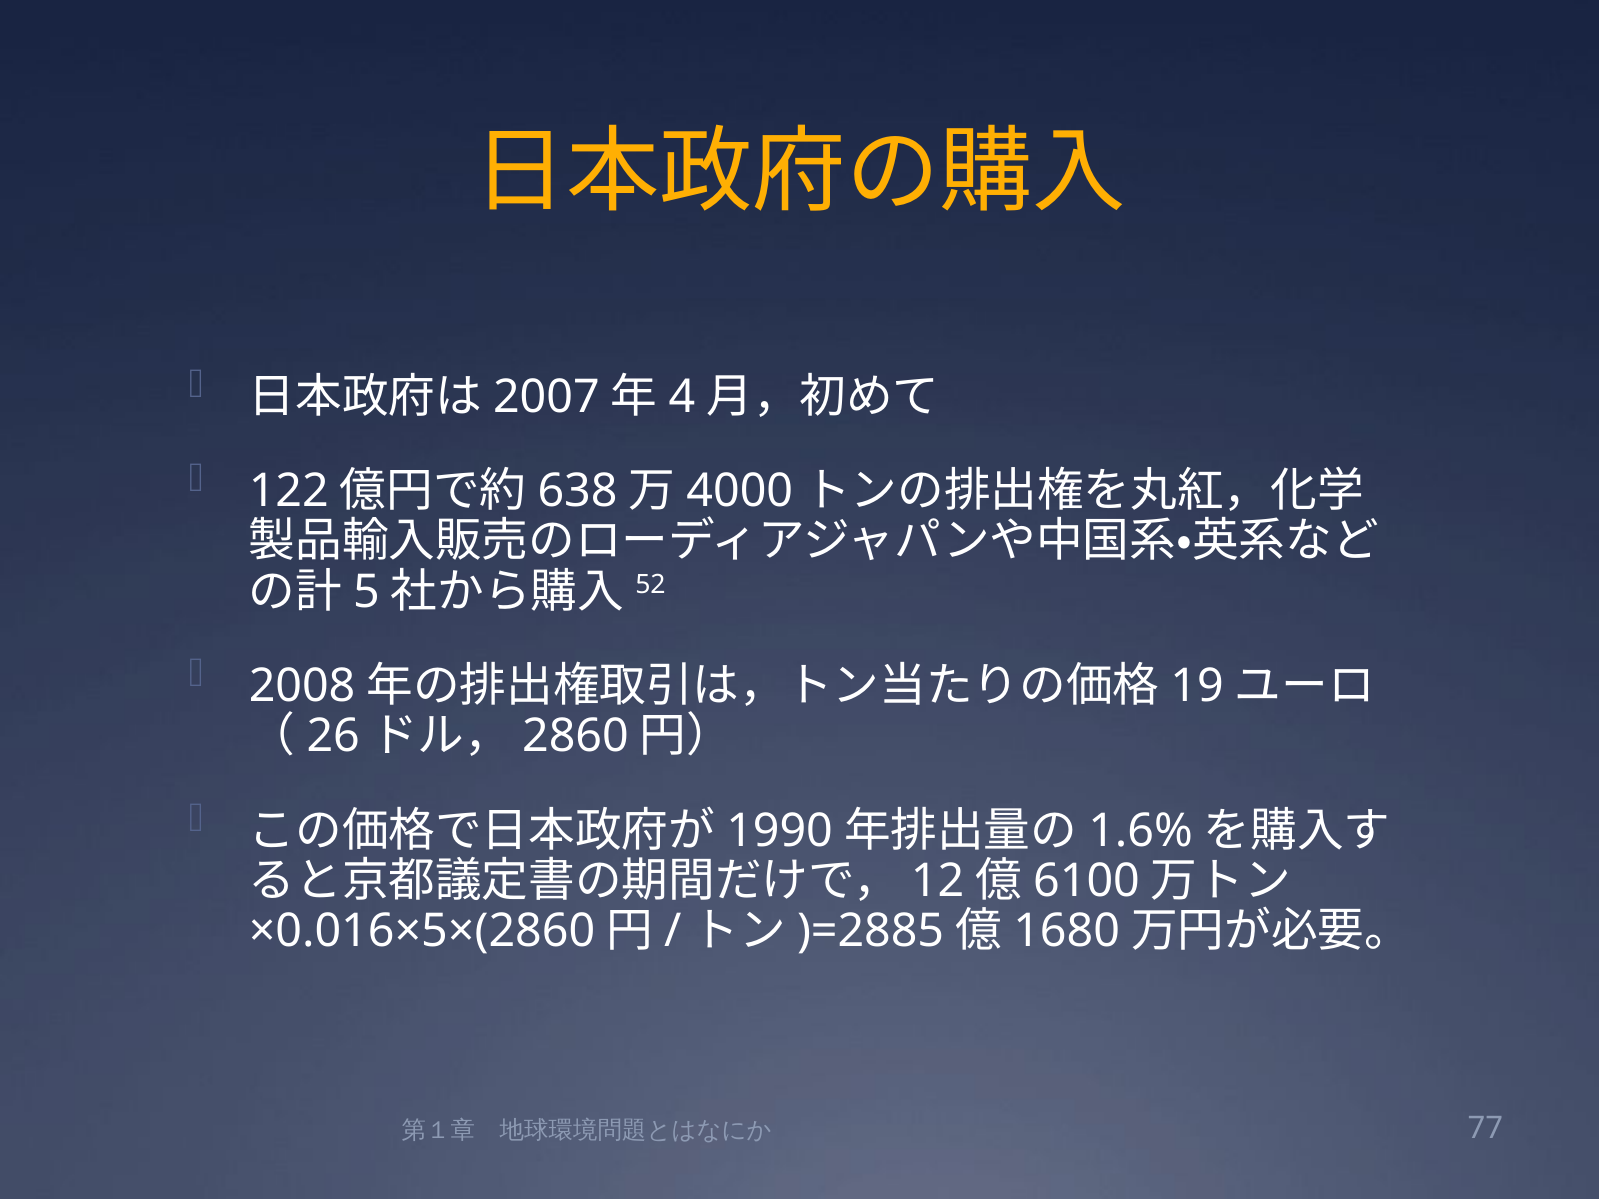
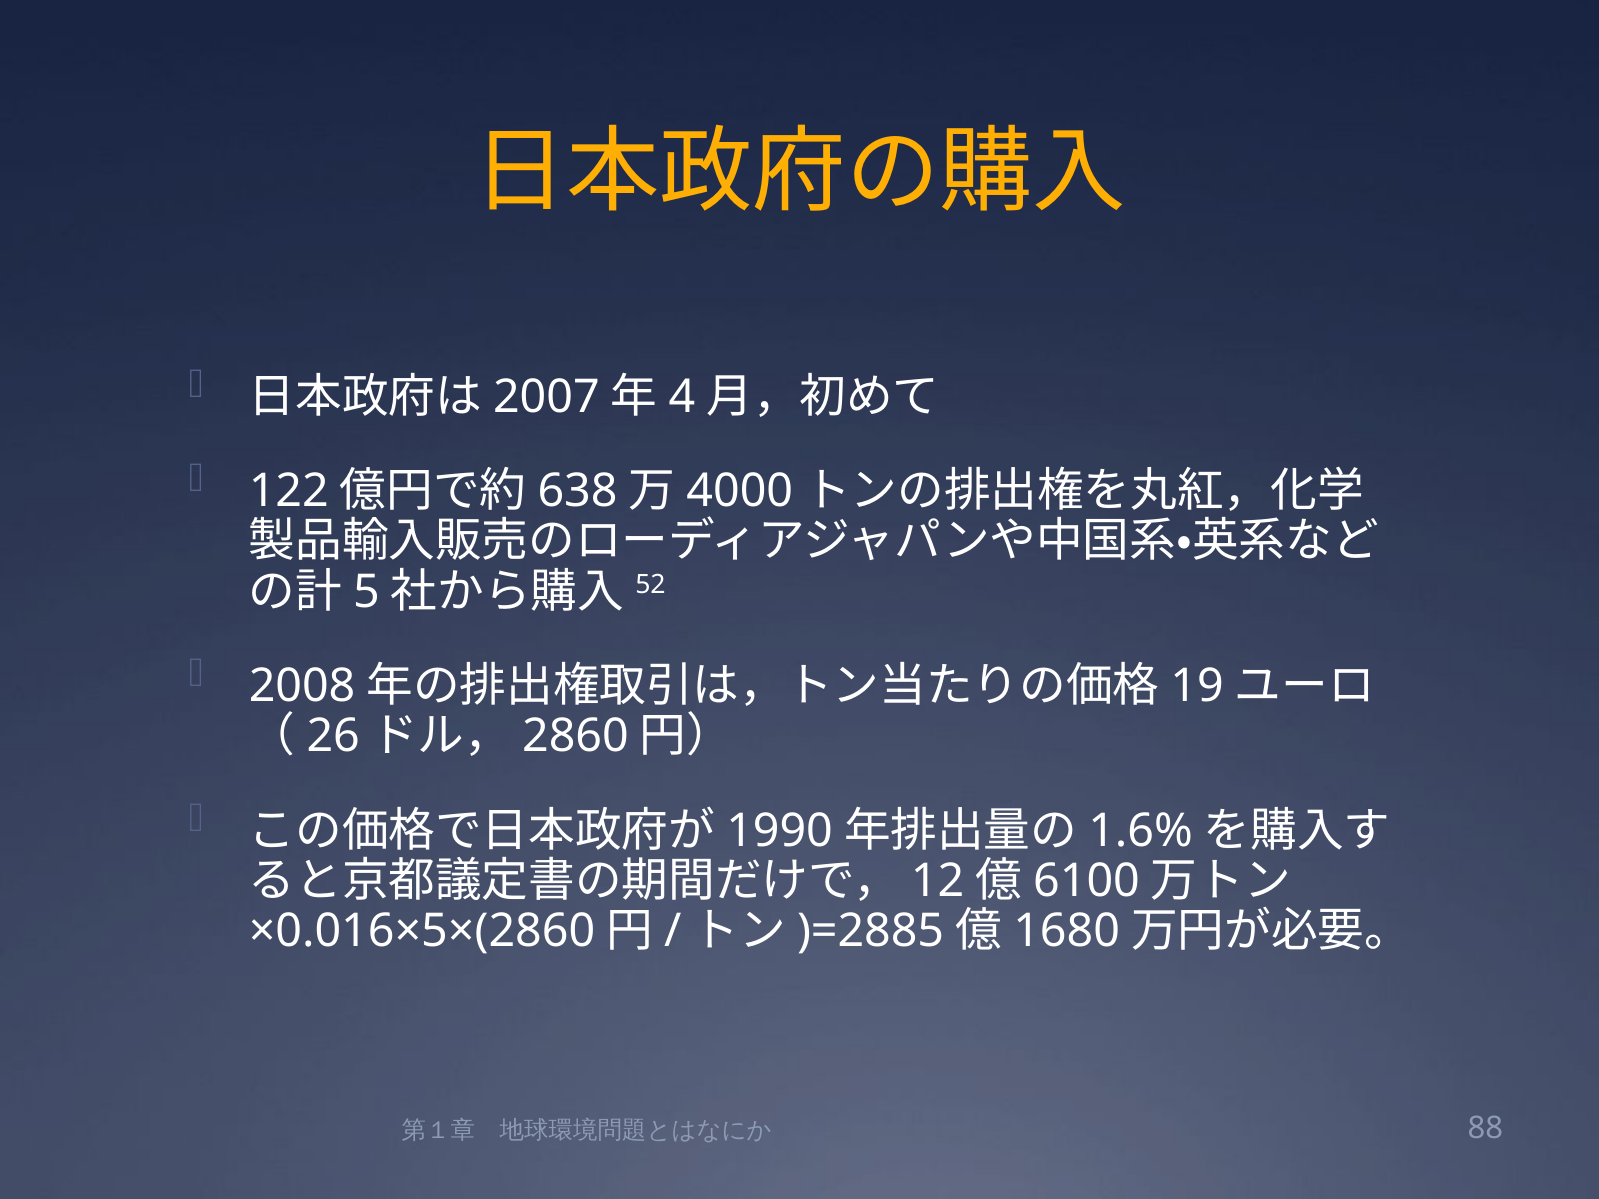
77: 77 -> 88 (1485, 1129)
